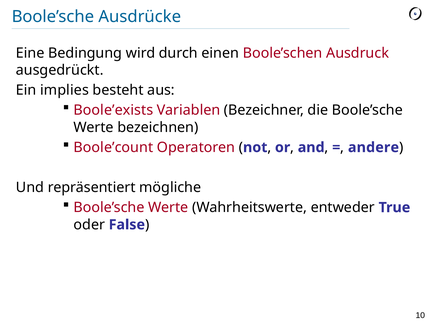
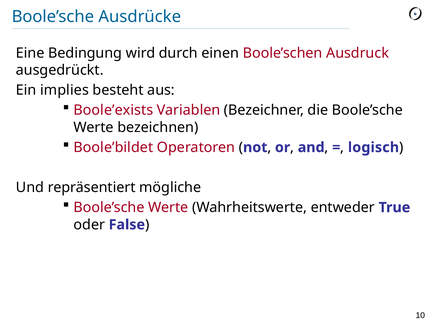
Boole’count: Boole’count -> Boole’bildet (113, 147)
andere: andere -> logisch (373, 147)
